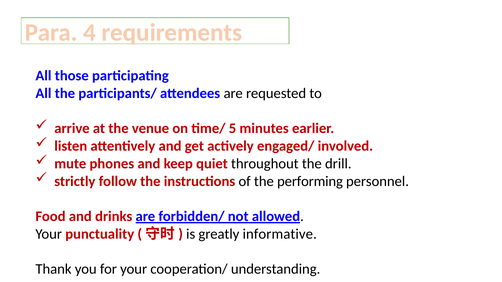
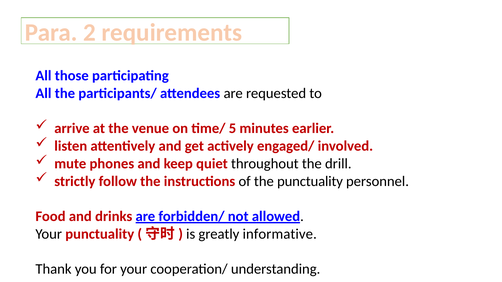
4: 4 -> 2 (90, 33)
the performing: performing -> punctuality (310, 181)
